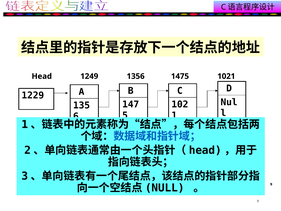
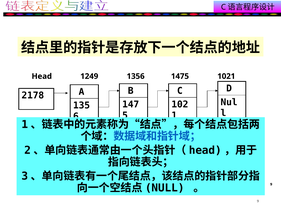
1229: 1229 -> 2178 (33, 95)
